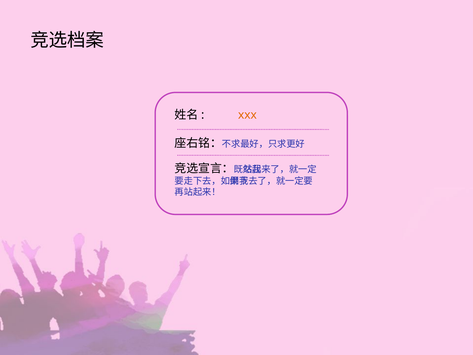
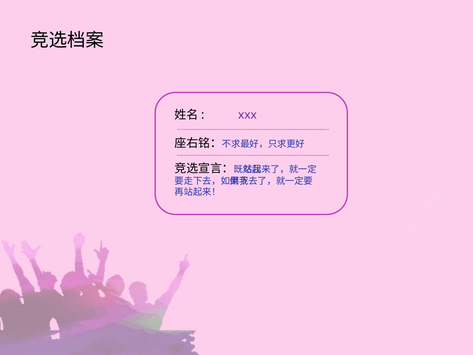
xxx colour: orange -> purple (247, 115)
